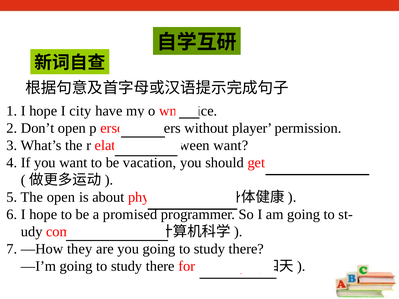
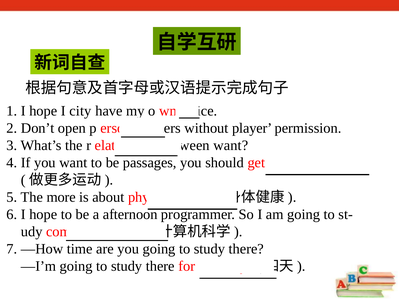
vacation: vacation -> passages (150, 163)
The open: open -> more (61, 197)
promised: promised -> afternoon (130, 215)
they: they -> time (80, 249)
